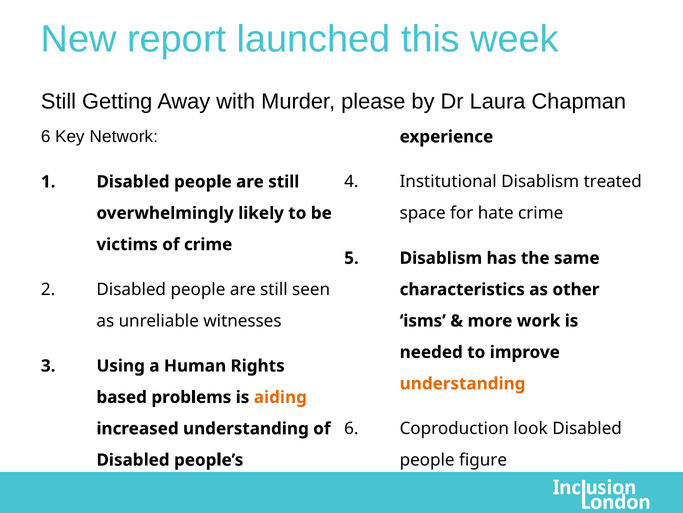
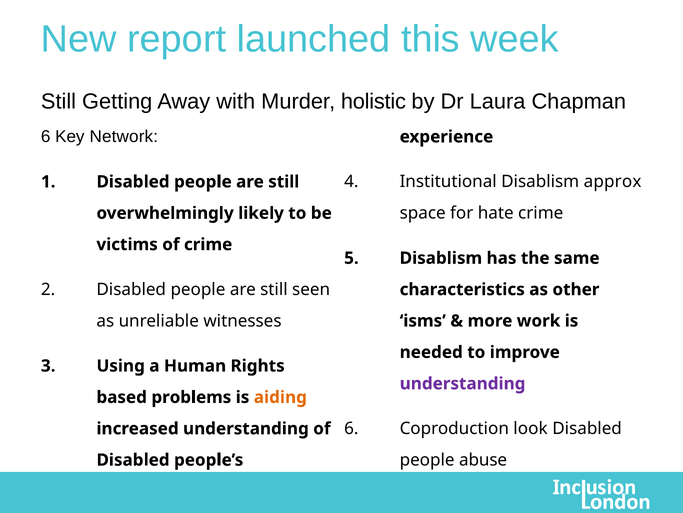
please: please -> holistic (373, 102)
treated: treated -> approx (613, 182)
understanding colour: orange -> purple (463, 383)
figure: figure -> abuse (483, 459)
